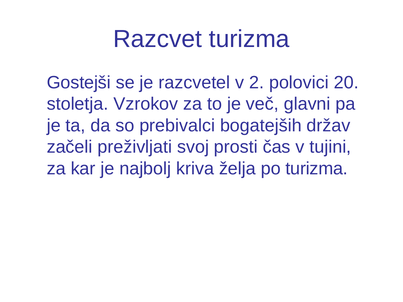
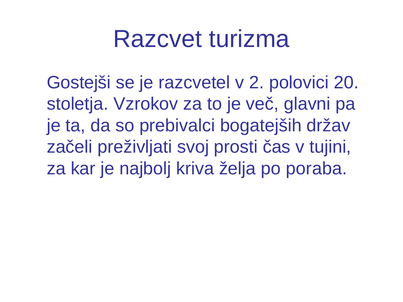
po turizma: turizma -> poraba (316, 169)
